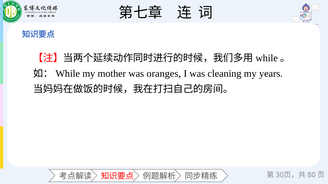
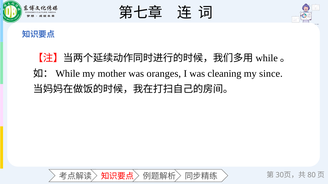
years: years -> since (271, 74)
